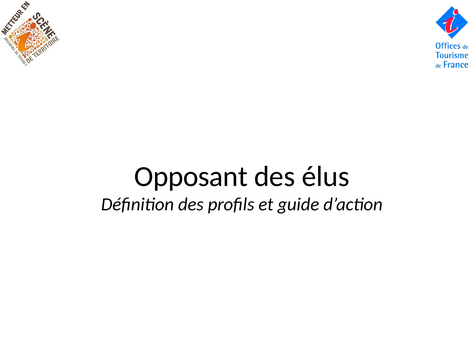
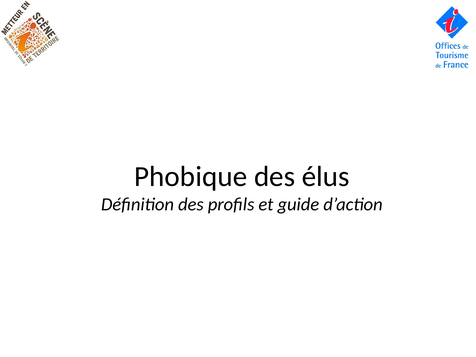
Opposant: Opposant -> Phobique (191, 177)
